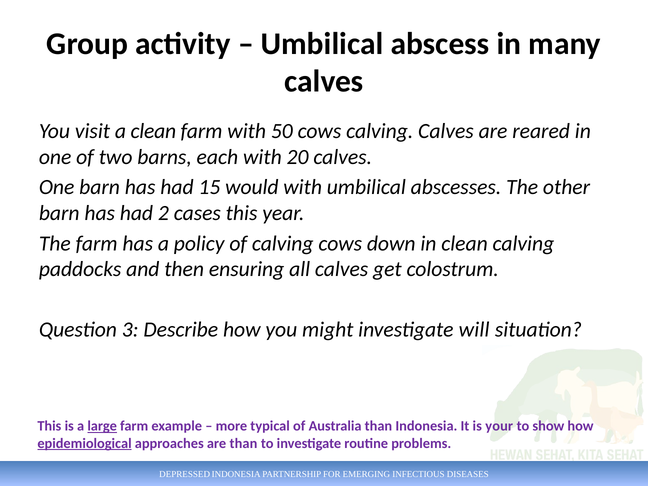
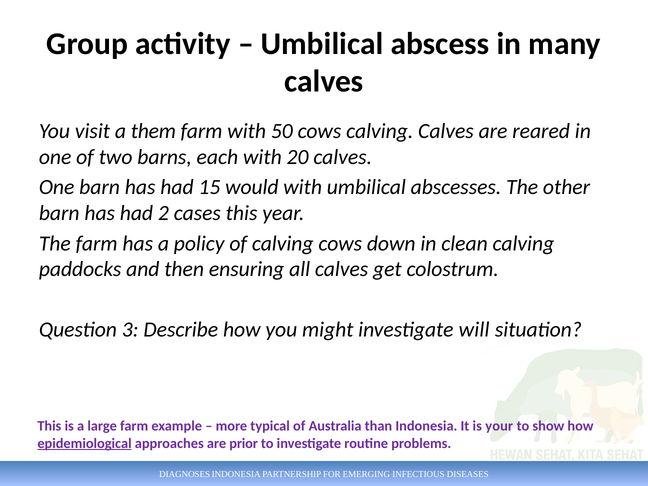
a clean: clean -> them (153, 131)
large underline: present -> none (102, 426)
are than: than -> prior (244, 443)
DEPRESSED: DEPRESSED -> DIAGNOSES (185, 474)
